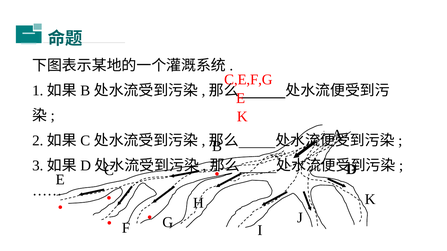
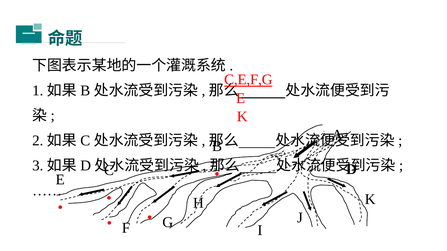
C,E,F,G underline: none -> present (248, 80)
